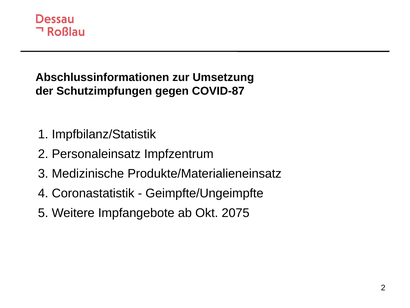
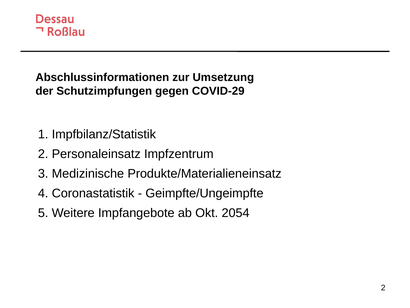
COVID-87: COVID-87 -> COVID-29 (218, 91)
2075: 2075 -> 2054 (236, 213)
